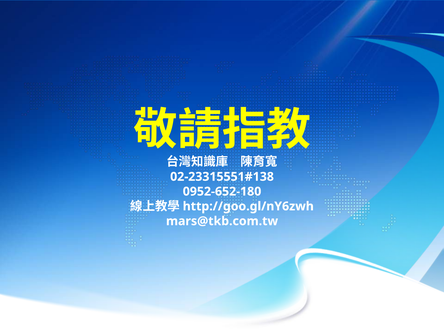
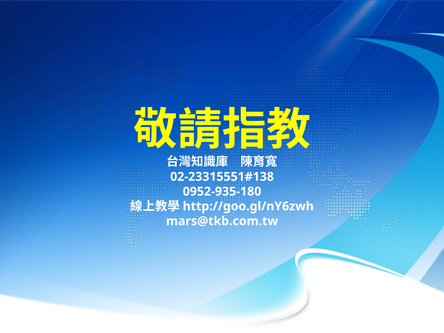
0952-652-180: 0952-652-180 -> 0952-935-180 (222, 191)
